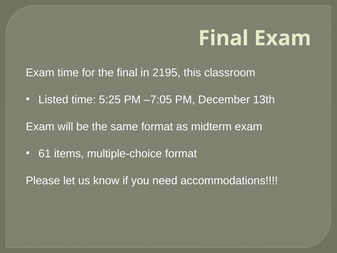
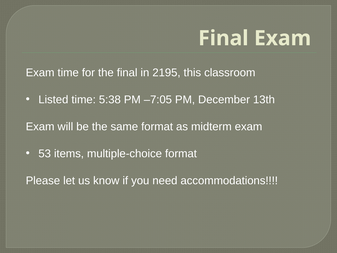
5:25: 5:25 -> 5:38 (110, 100)
61: 61 -> 53 (45, 153)
